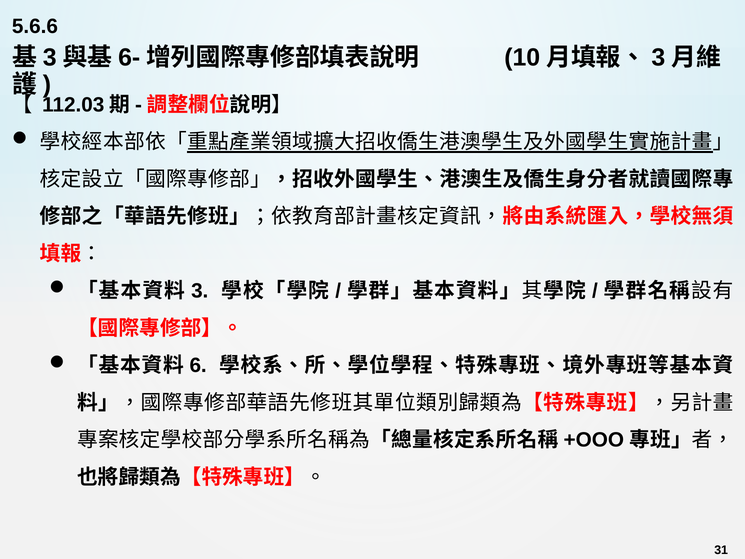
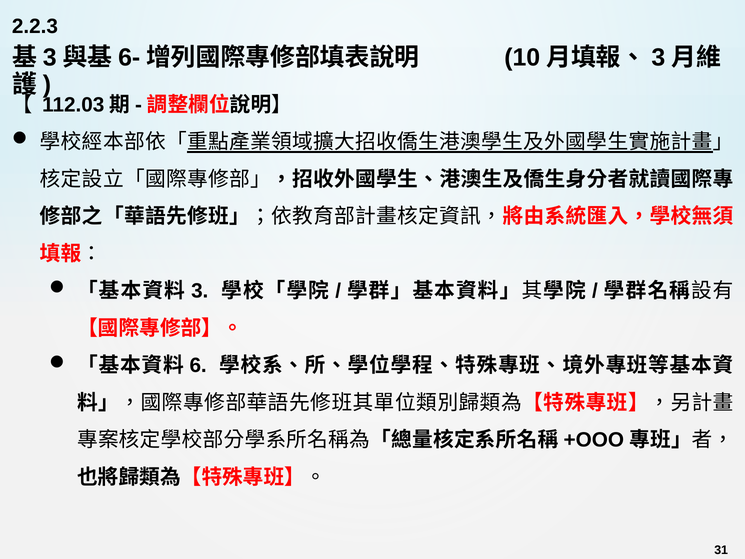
5.6.6: 5.6.6 -> 2.2.3 (35, 26)
